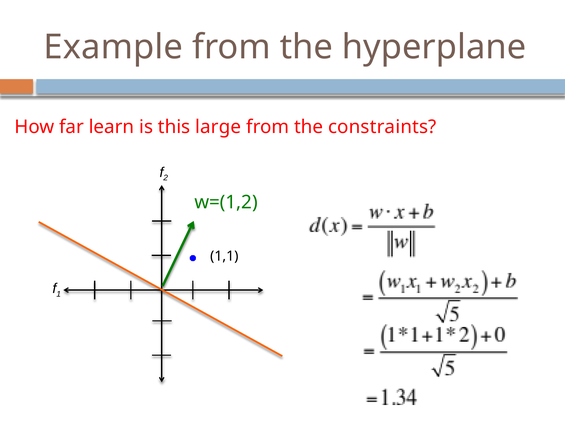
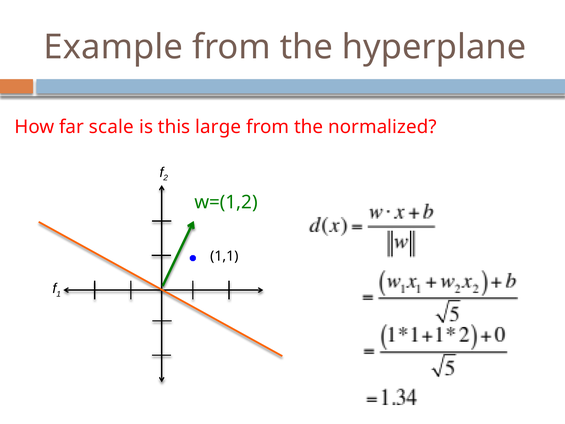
learn: learn -> scale (111, 127)
constraints: constraints -> normalized (382, 127)
